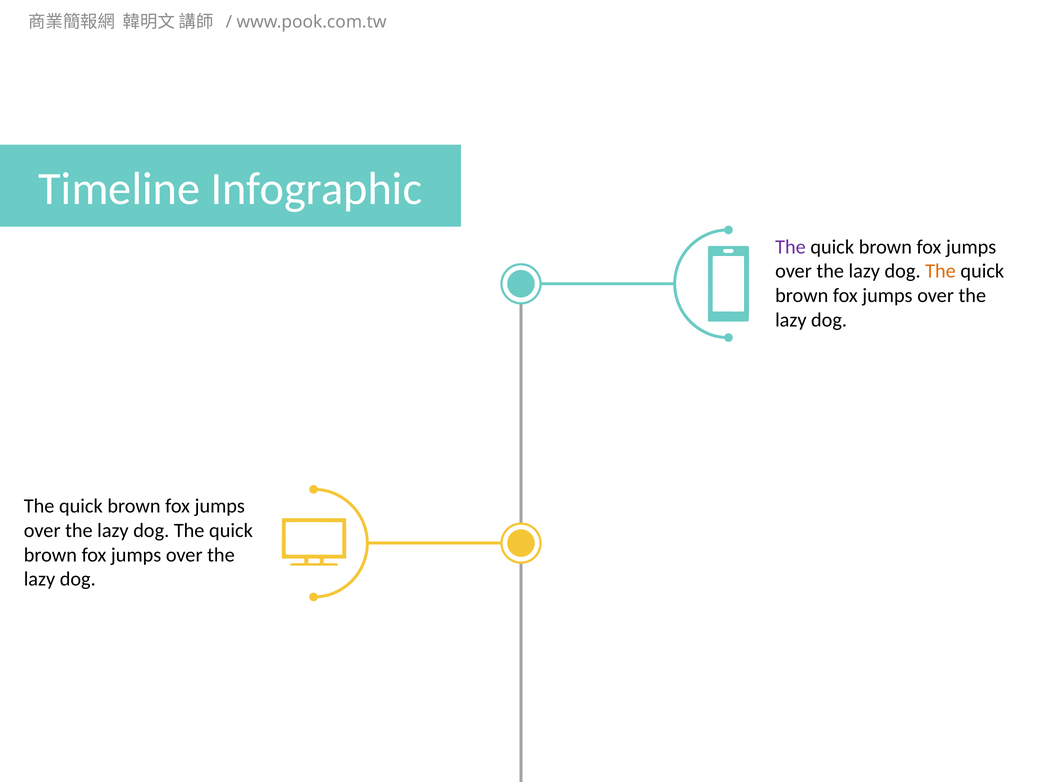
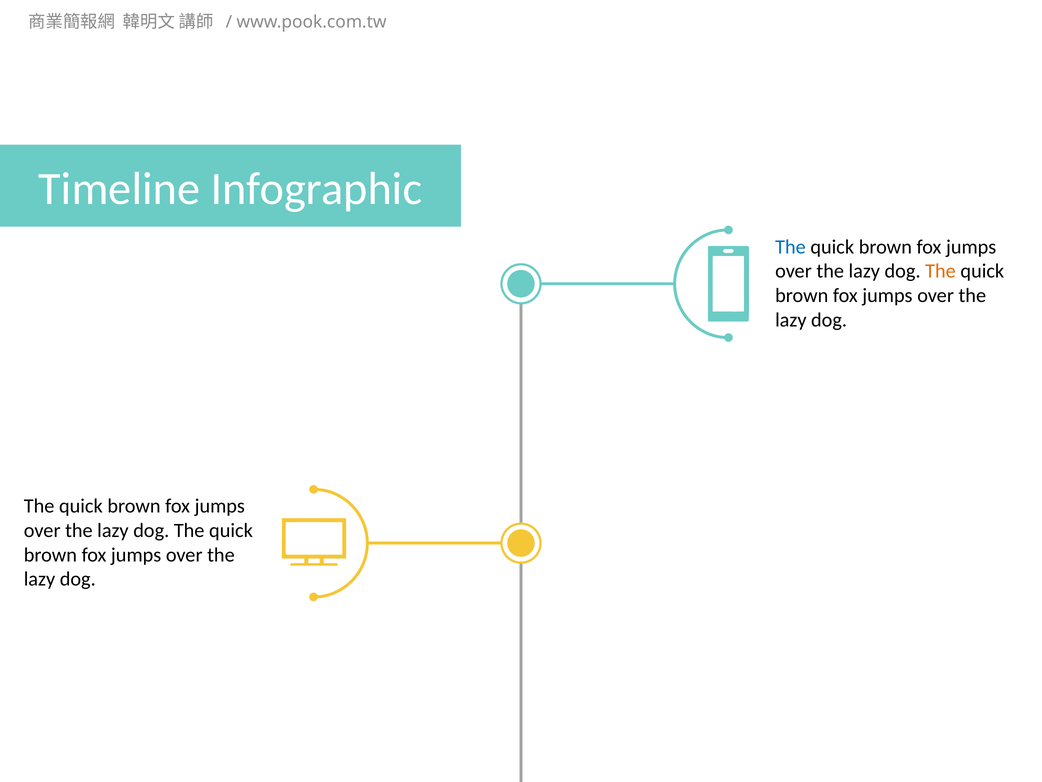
The colour: purple -> blue (790, 247)
